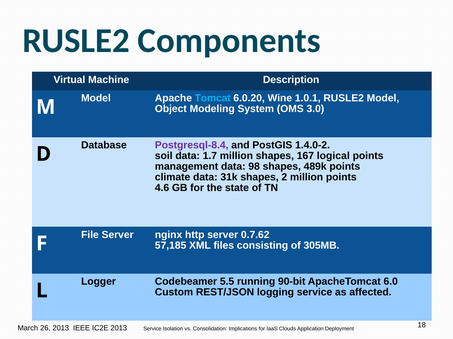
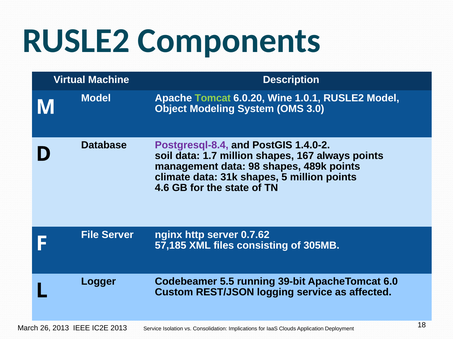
Tomcat colour: light blue -> light green (213, 98)
logical: logical -> always (333, 156)
2: 2 -> 5 (284, 178)
90-bit: 90-bit -> 39-bit (292, 282)
